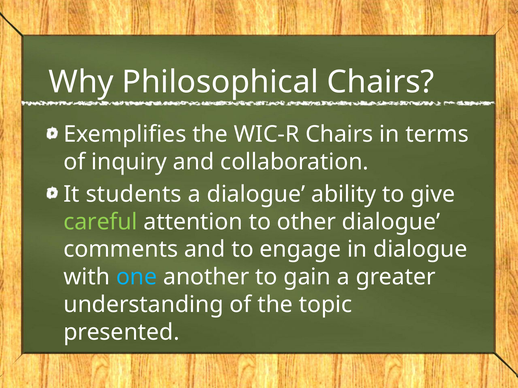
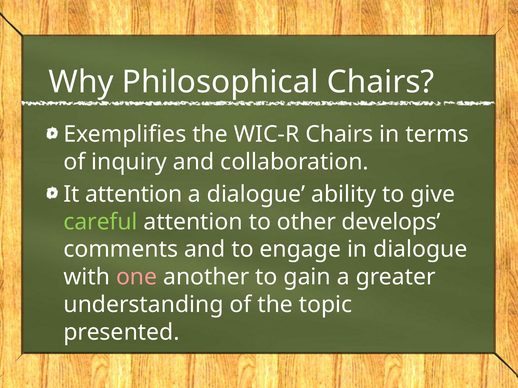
It students: students -> attention (134, 194)
other dialogue: dialogue -> develops (391, 222)
one colour: light blue -> pink (137, 277)
